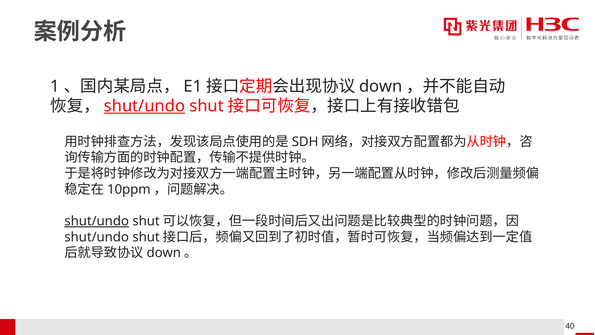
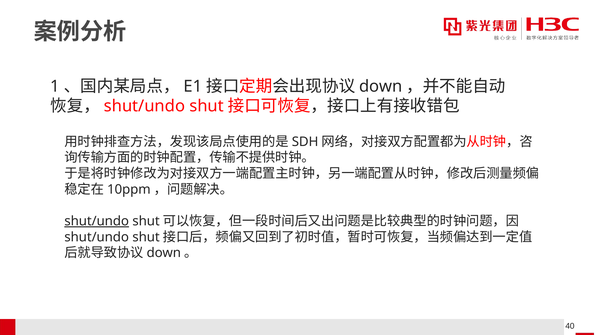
shut/undo underline: present -> none (145, 106)
